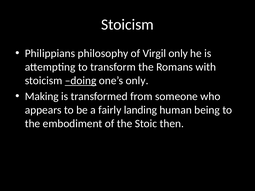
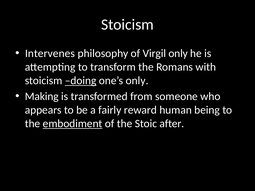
Philippians: Philippians -> Intervenes (50, 53)
landing: landing -> reward (140, 110)
embodiment underline: none -> present (73, 124)
then: then -> after (172, 124)
